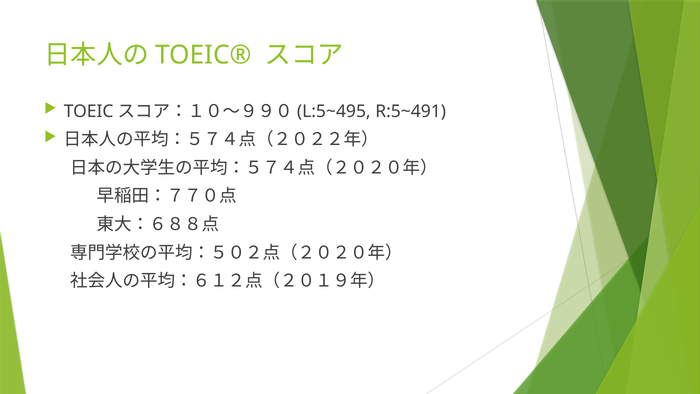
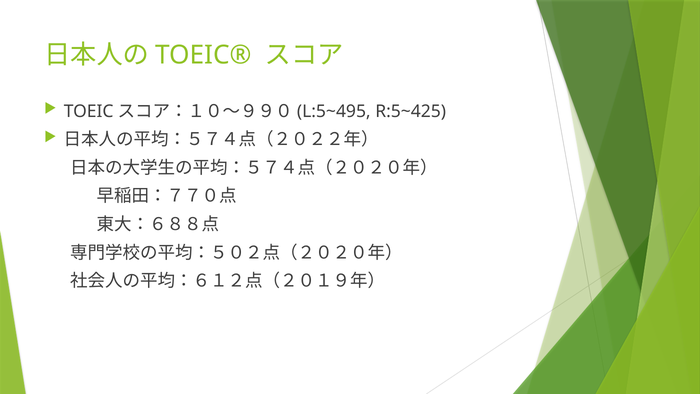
R:5~491: R:5~491 -> R:5~425 (411, 111)
